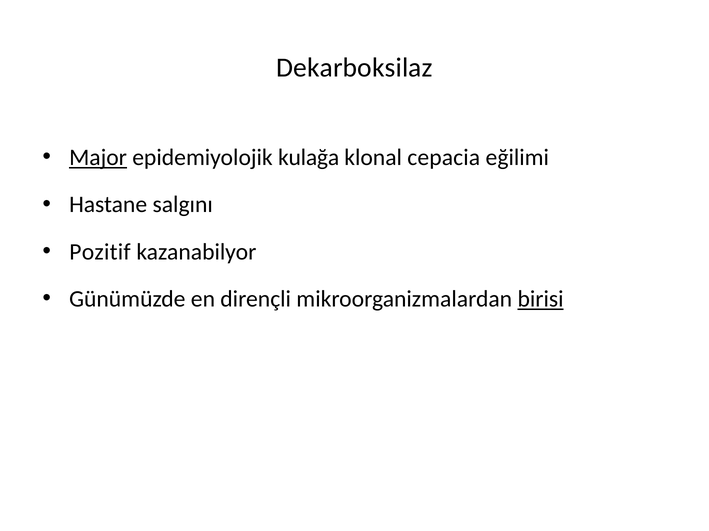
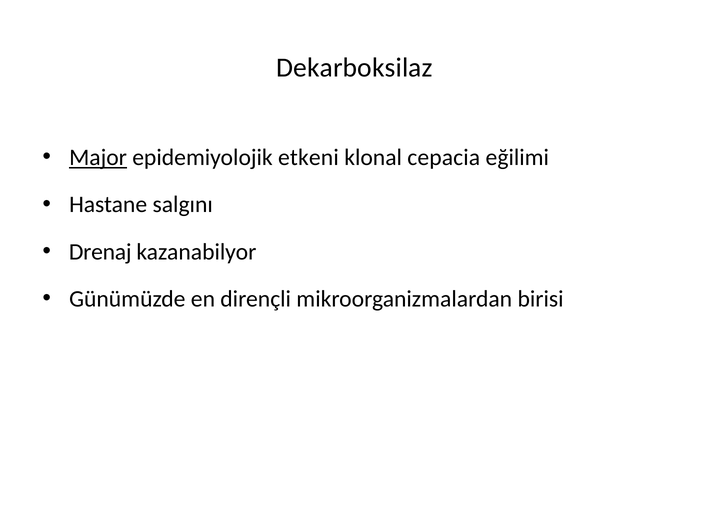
kulağa: kulağa -> etkeni (308, 158)
Pozitif: Pozitif -> Drenaj (100, 252)
birisi underline: present -> none (541, 299)
